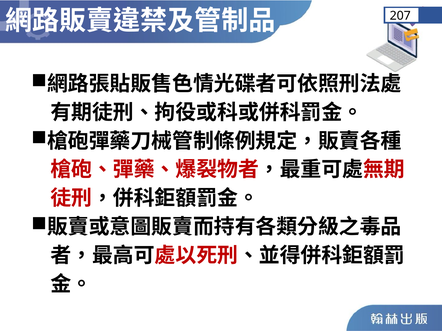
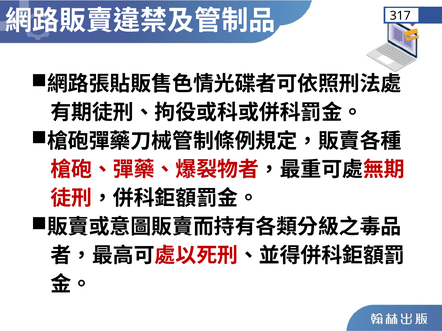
207: 207 -> 317 (400, 16)
